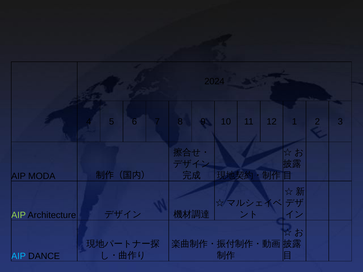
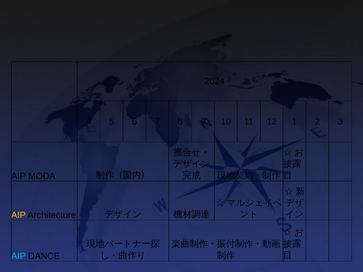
AIP colour: light green -> yellow (19, 215)
